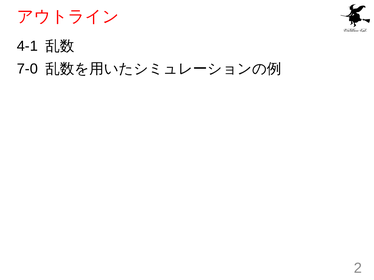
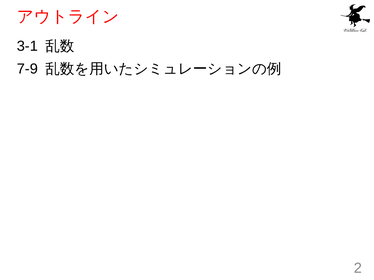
4-1: 4-1 -> 3-1 (27, 46)
7-0: 7-0 -> 7-9 (27, 69)
